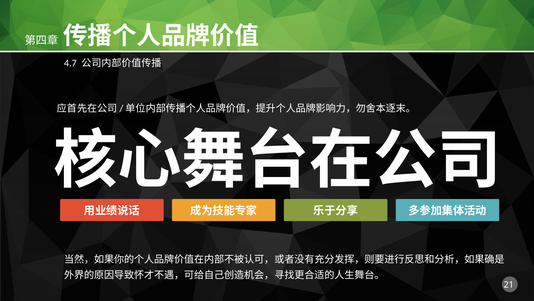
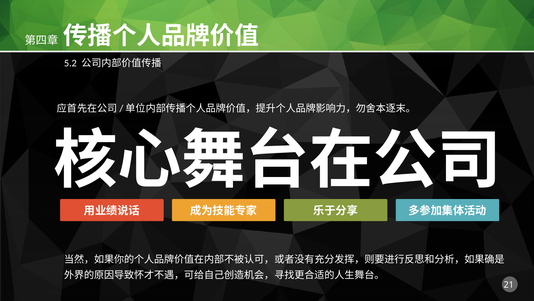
4.7: 4.7 -> 5.2 (70, 63)
